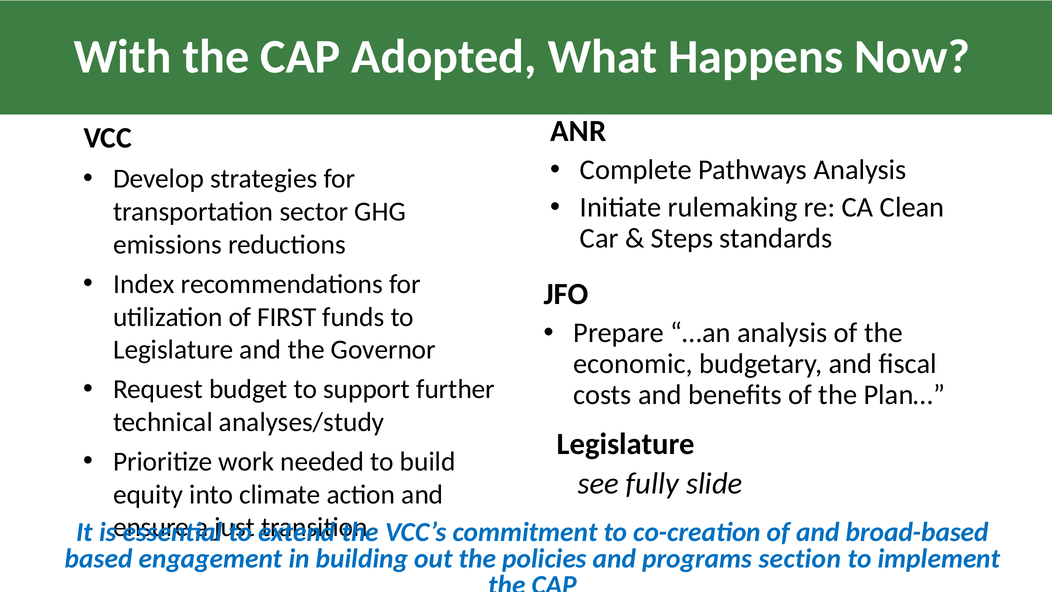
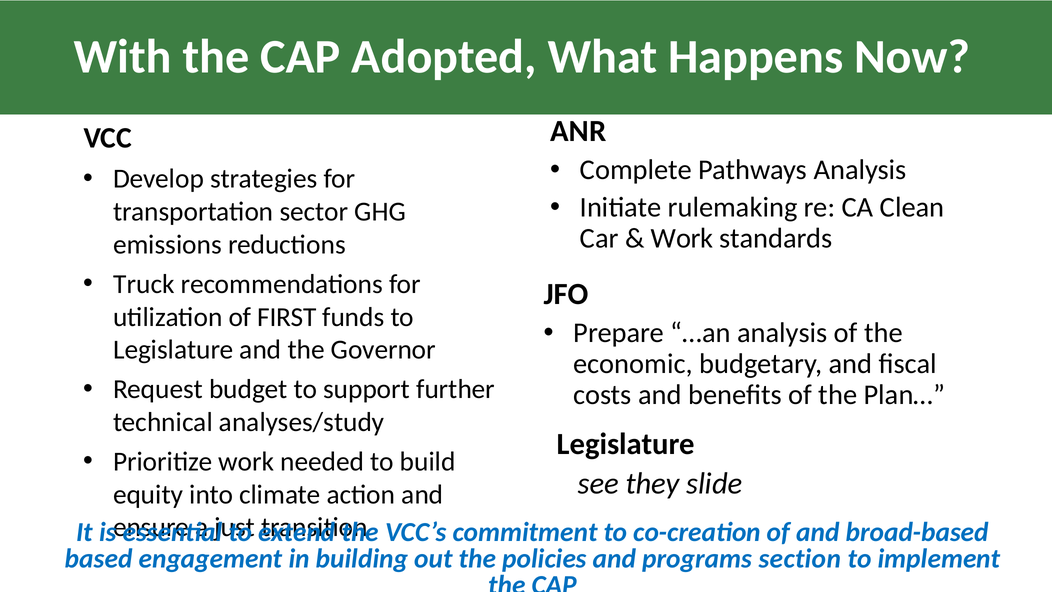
Steps: Steps -> Work (682, 238)
Index: Index -> Truck (144, 284)
fully: fully -> they (653, 484)
